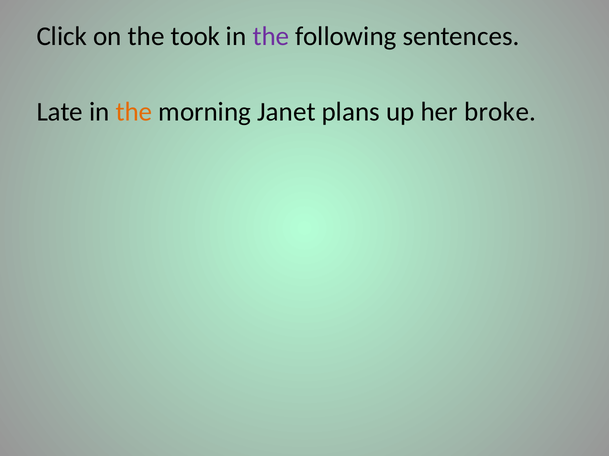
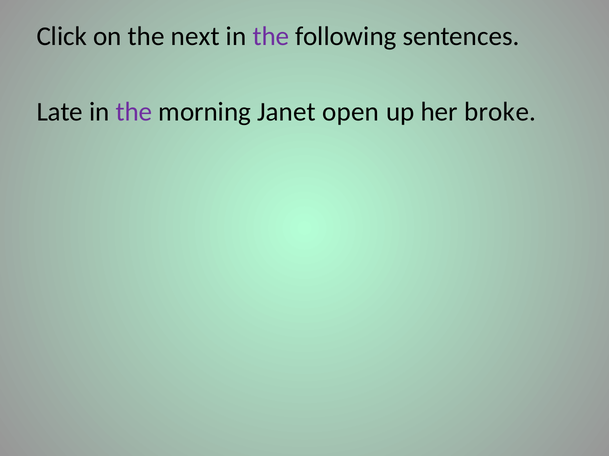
took: took -> next (195, 36)
the colour: orange -> purple (134, 112)
plans: plans -> open (351, 112)
